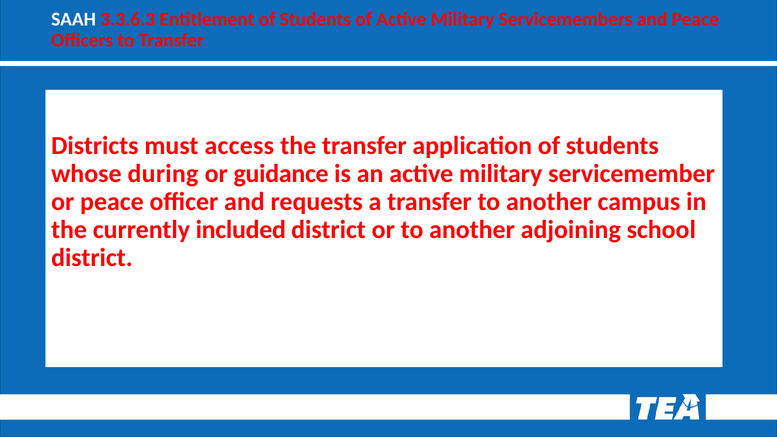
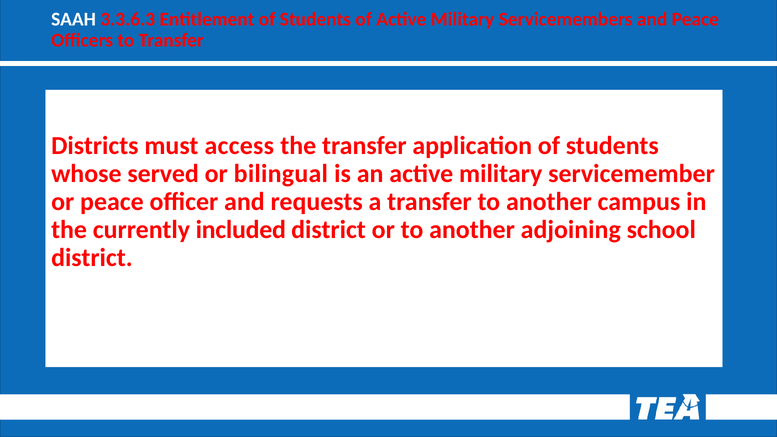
during: during -> served (163, 174)
guidance: guidance -> bilingual (281, 174)
